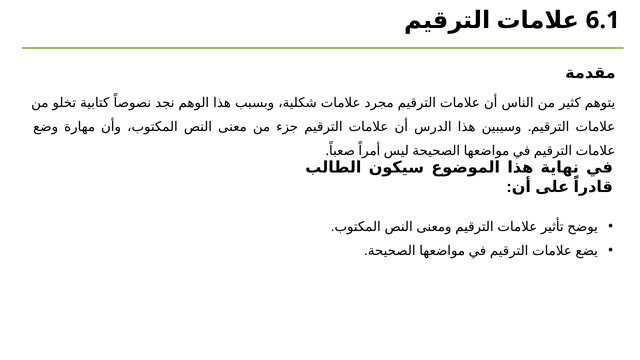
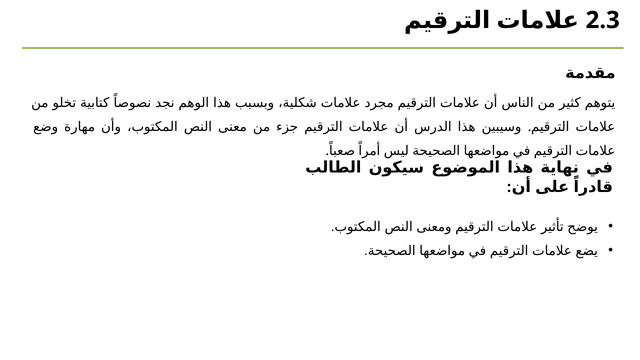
6.1: 6.1 -> 2.3 (603, 20)
